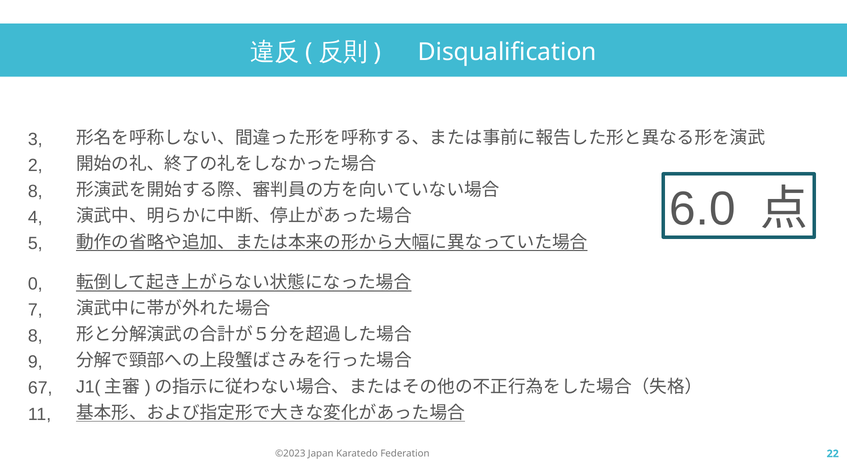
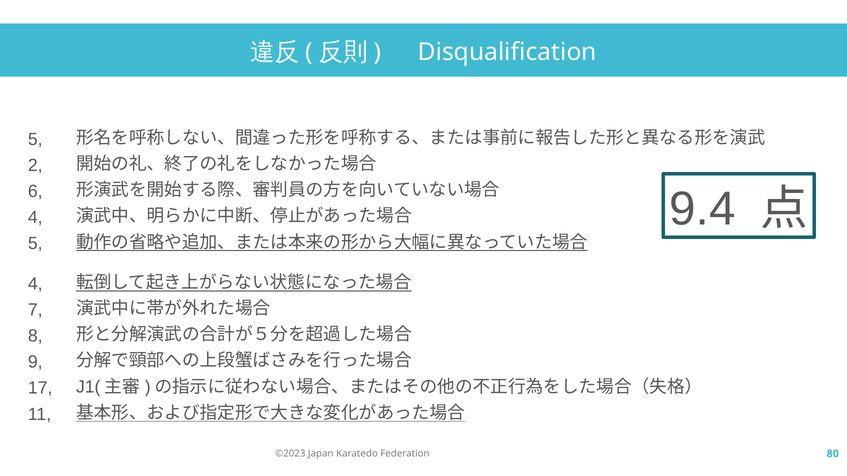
3: 3 -> 5 (35, 139)
8: 8 -> 6 (35, 192)
6.0: 6.0 -> 9.4 (703, 209)
0: 0 -> 4 (35, 284)
67: 67 -> 17 (40, 388)
22: 22 -> 80 (833, 454)
